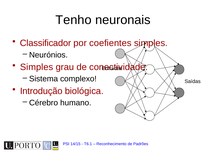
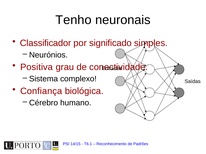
coefientes: coefientes -> significado (110, 43)
Simples: Simples -> Positiva (37, 67)
Introdução: Introdução -> Confiança (41, 91)
